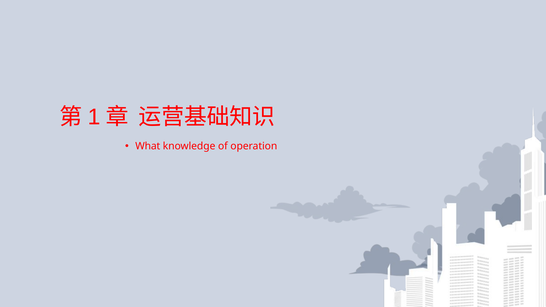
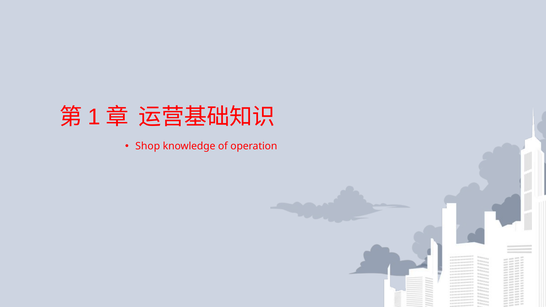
What: What -> Shop (148, 146)
